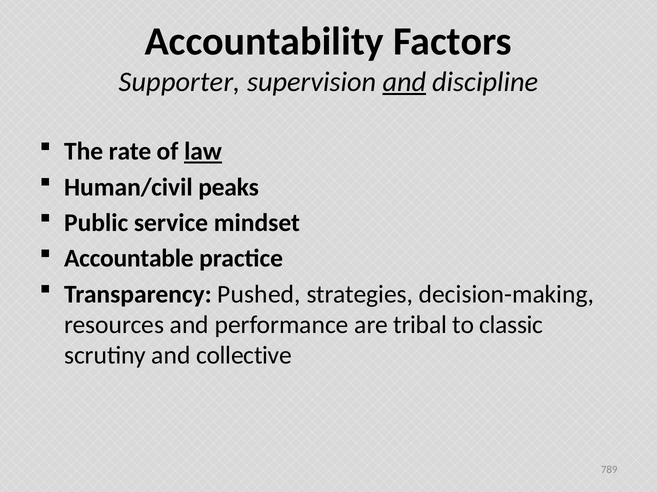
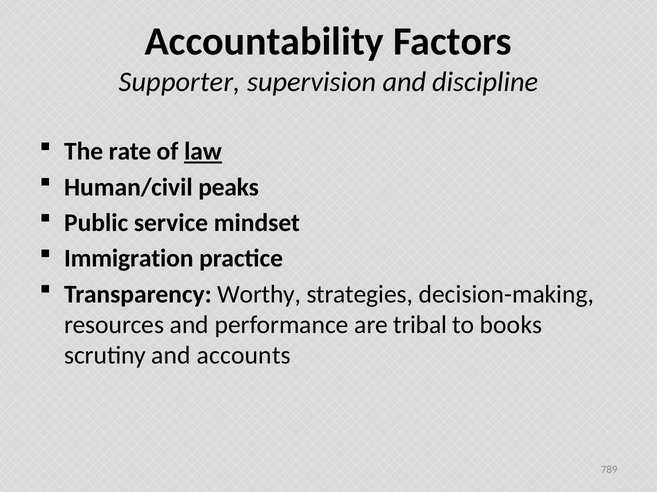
and underline: present -> none (404, 82)
Accountable: Accountable -> Immigration (129, 259)
Pushed: Pushed -> Worthy (259, 295)
classic: classic -> books (511, 325)
collective: collective -> accounts (244, 356)
